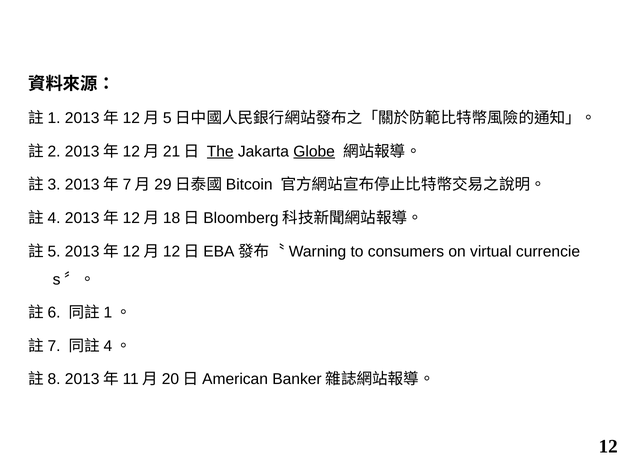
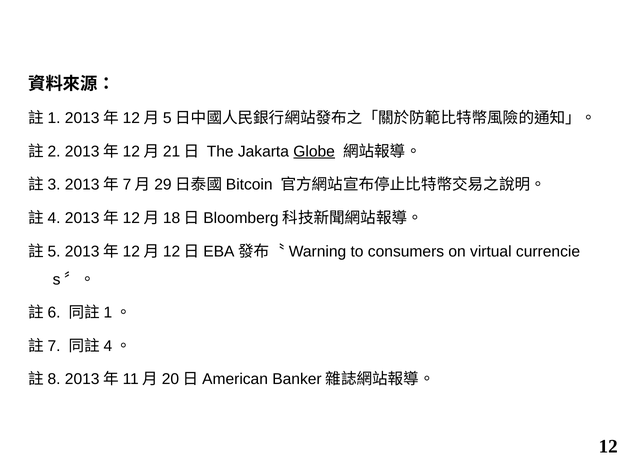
The underline: present -> none (220, 151)
